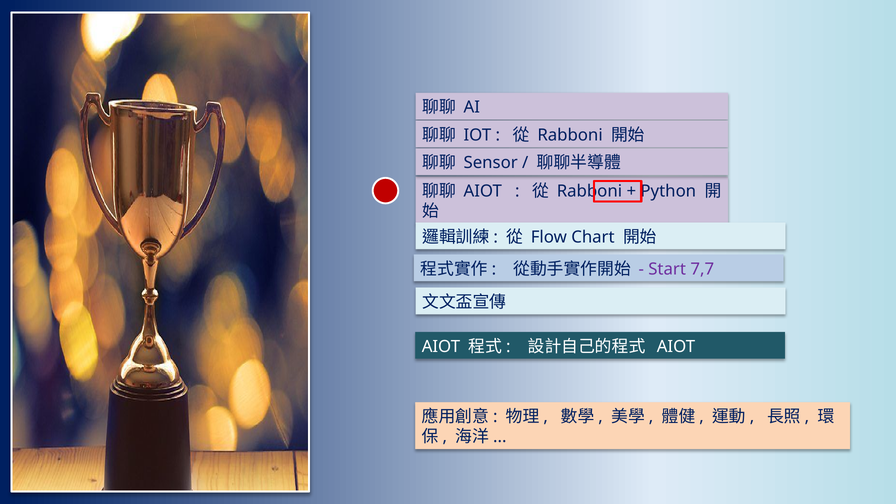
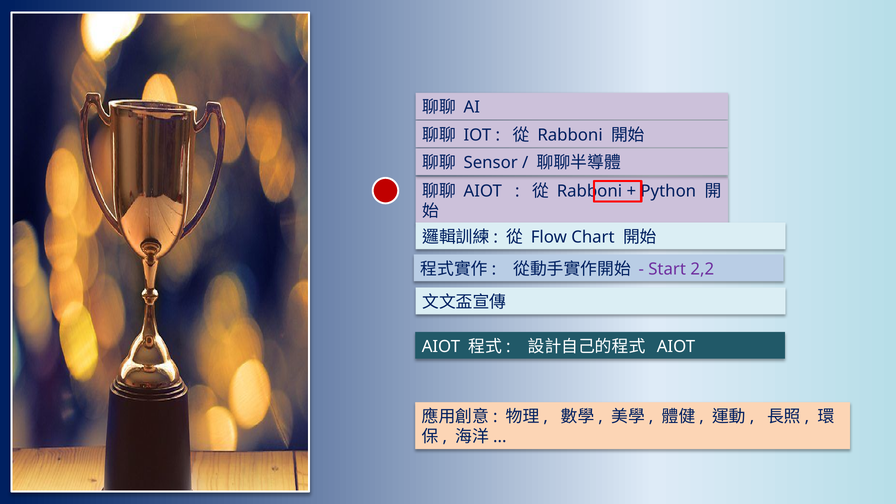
7,7: 7,7 -> 2,2 (702, 269)
